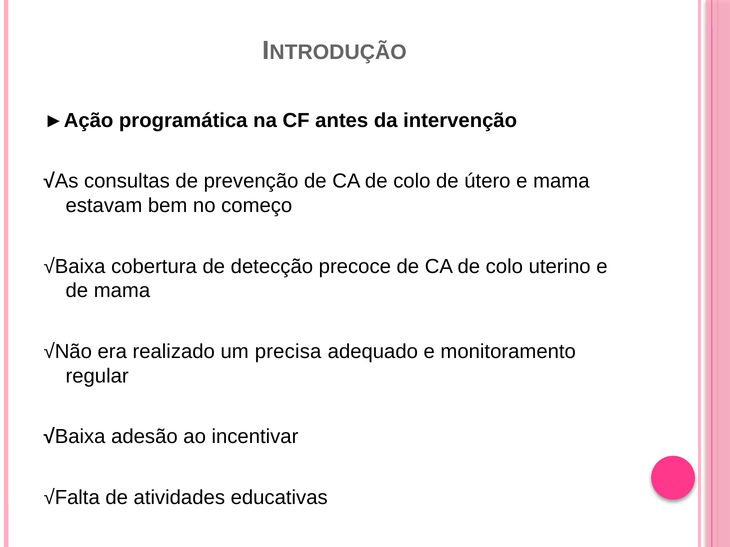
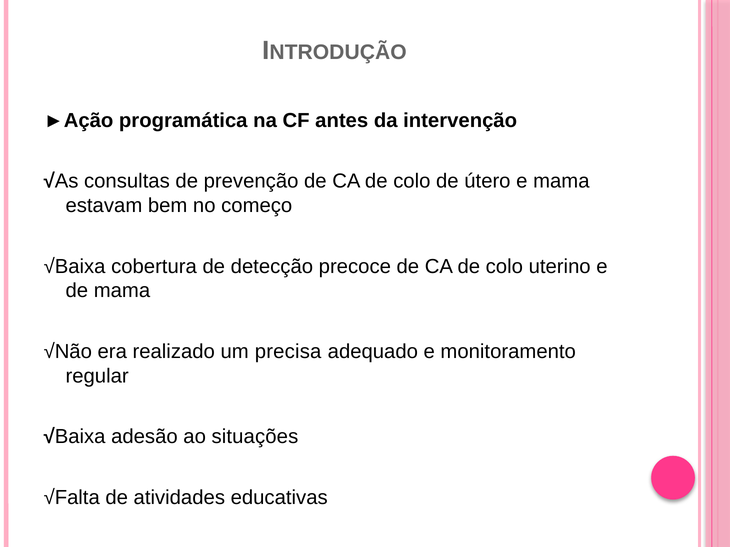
incentivar: incentivar -> situações (255, 437)
